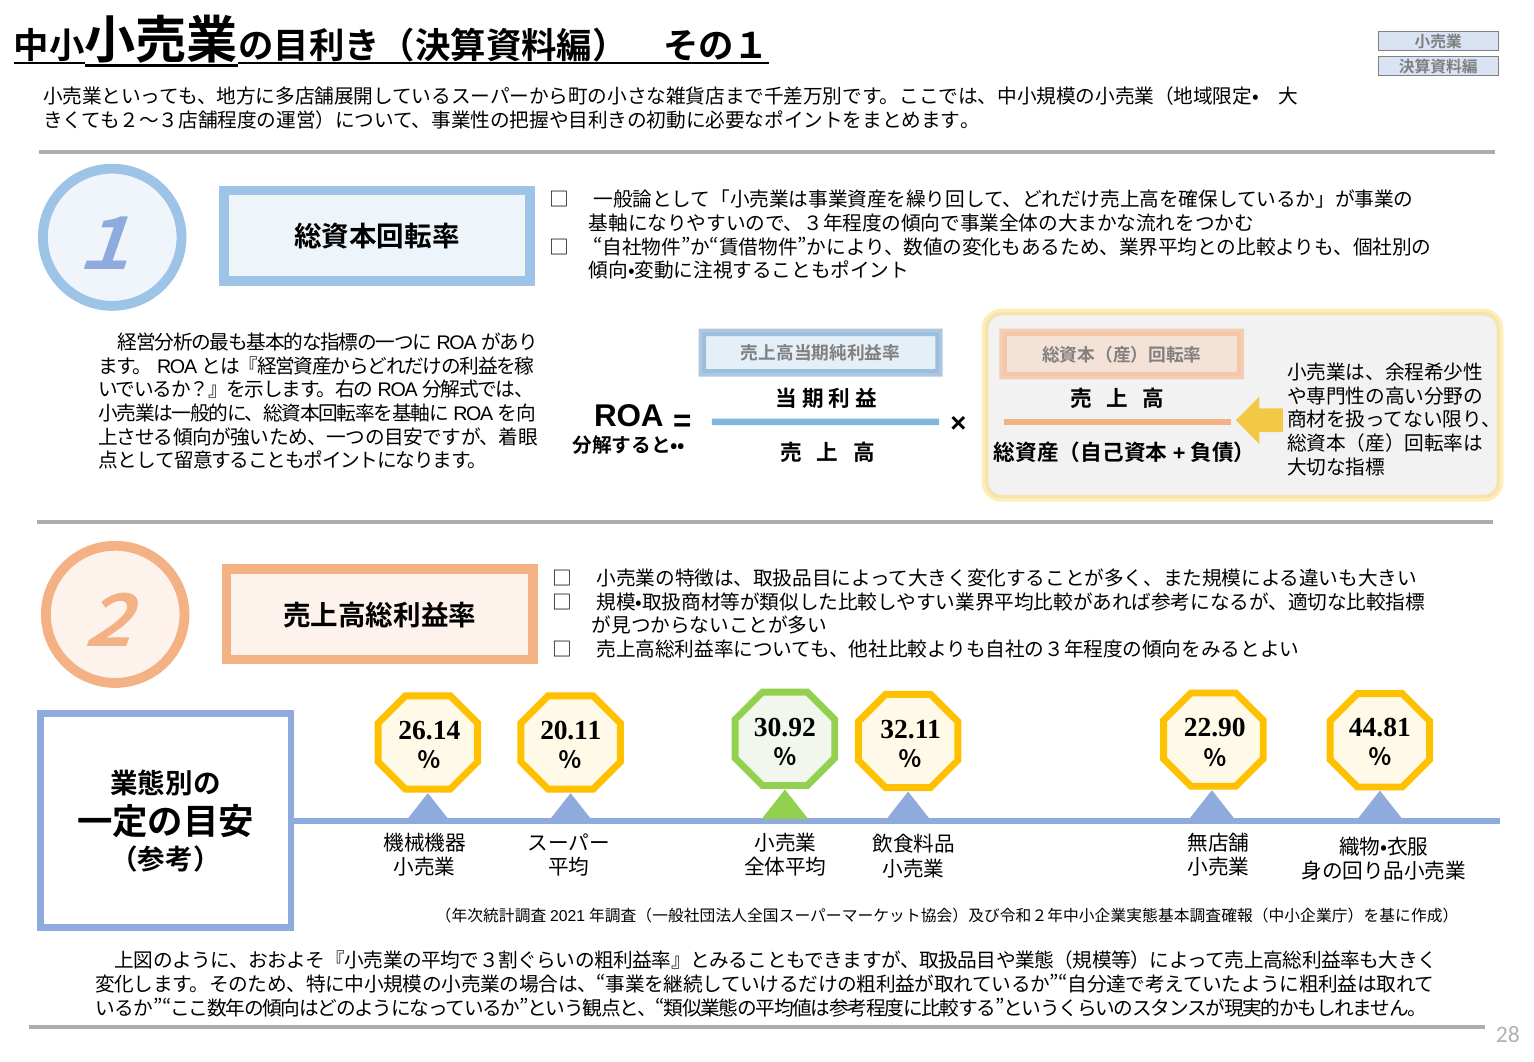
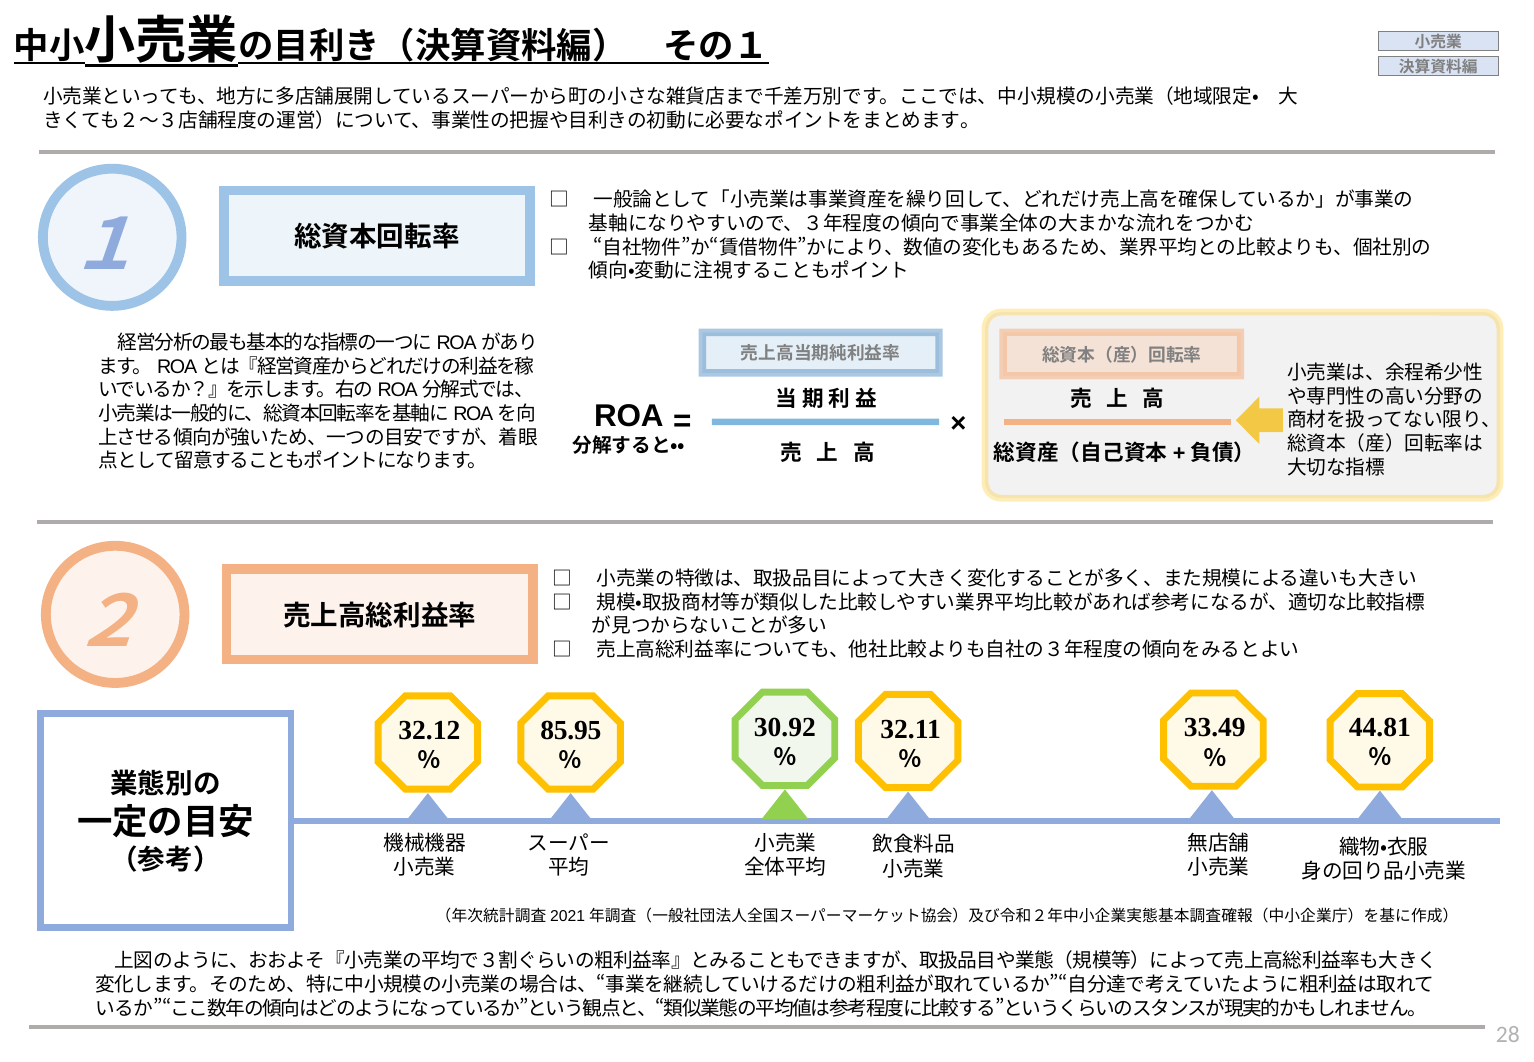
22.90: 22.90 -> 33.49 (1215, 728)
26.14: 26.14 -> 32.12 (429, 731)
20.11: 20.11 -> 85.95 (571, 731)
